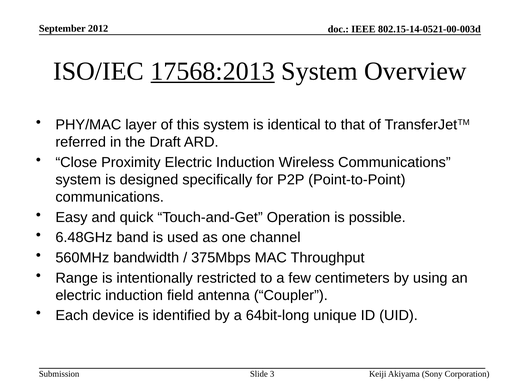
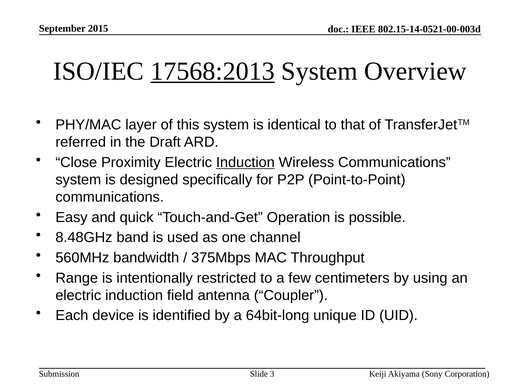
2012: 2012 -> 2015 (98, 28)
Induction underline: none -> present (245, 162)
6.48GHz: 6.48GHz -> 8.48GHz (84, 238)
